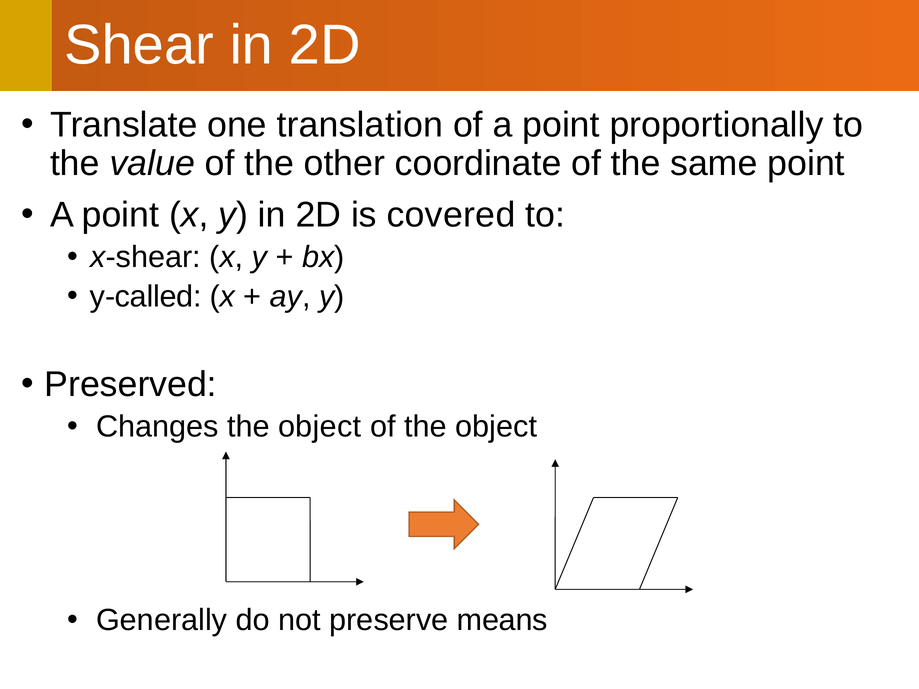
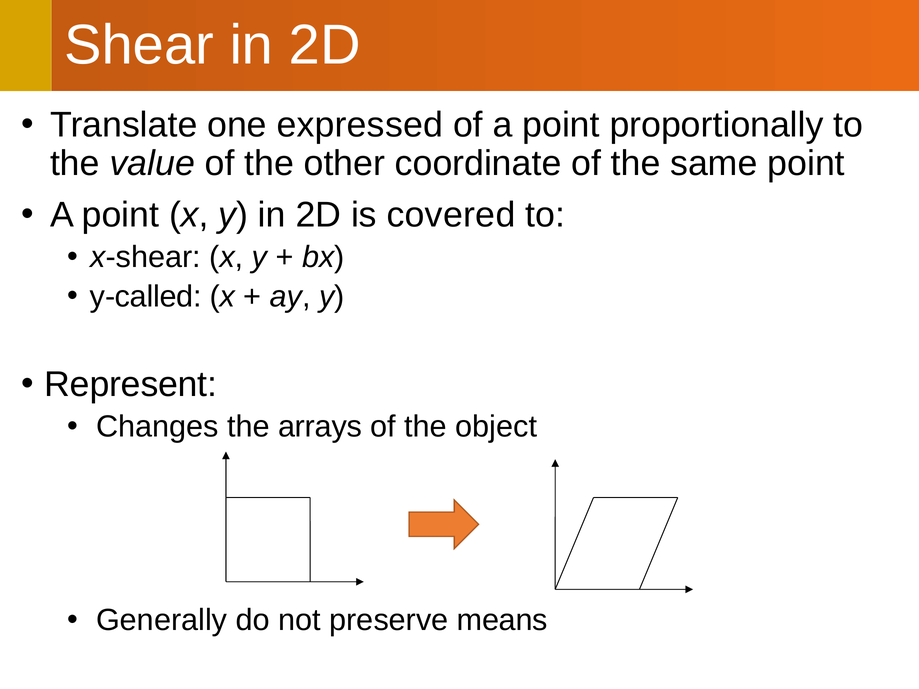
translation: translation -> expressed (360, 125)
Preserved: Preserved -> Represent (131, 385)
Changes the object: object -> arrays (320, 427)
